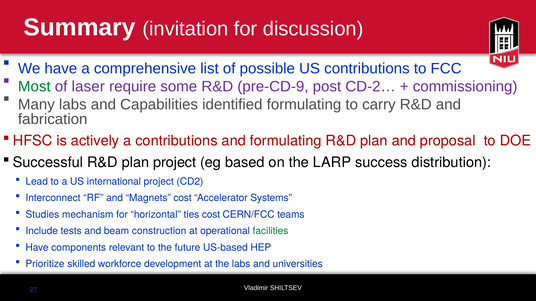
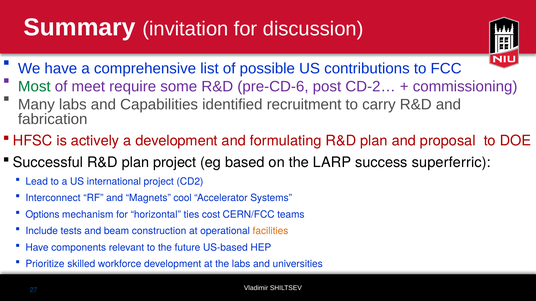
laser: laser -> meet (88, 87)
pre-CD-9: pre-CD-9 -> pre-CD-6 (273, 87)
identified formulating: formulating -> recruitment (304, 105)
a contributions: contributions -> development (177, 141)
distribution: distribution -> superferric (451, 163)
Magnets cost: cost -> cool (183, 198)
Studies: Studies -> Options (42, 215)
facilities colour: green -> orange (270, 231)
